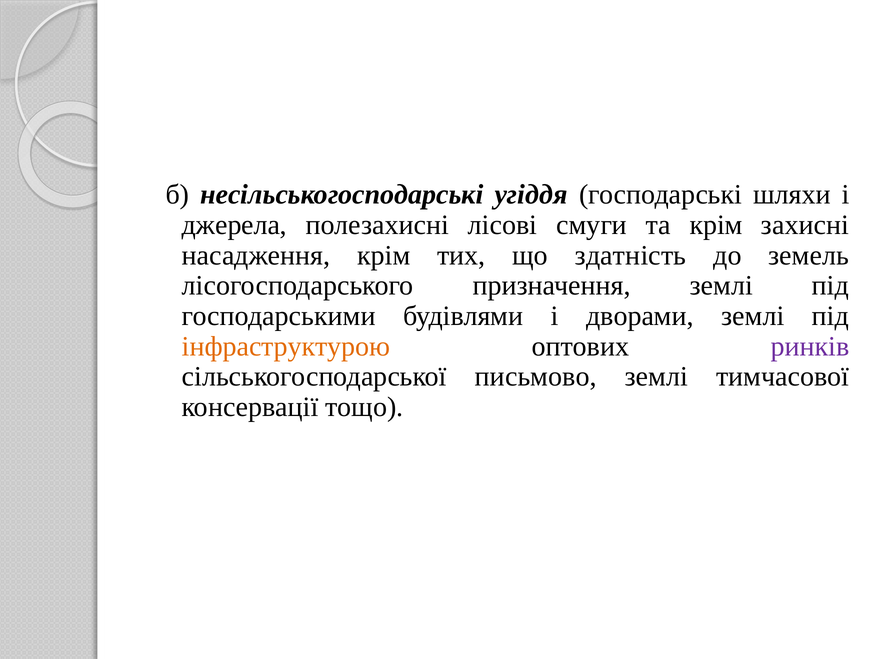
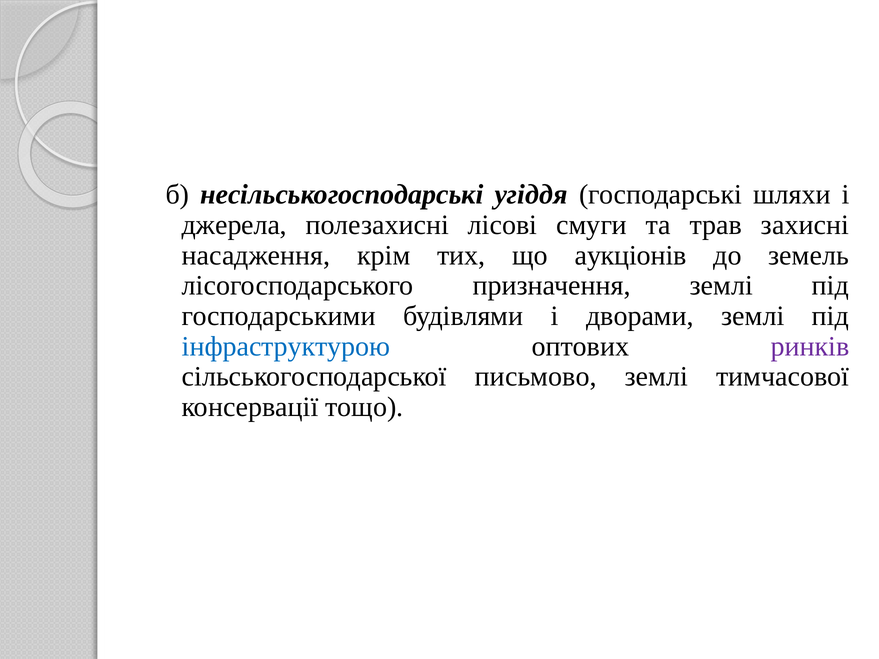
та крім: крім -> трав (716, 225)
здатність: здатність -> аукціонів (631, 255)
інфраструктурою colour: orange -> blue (286, 346)
